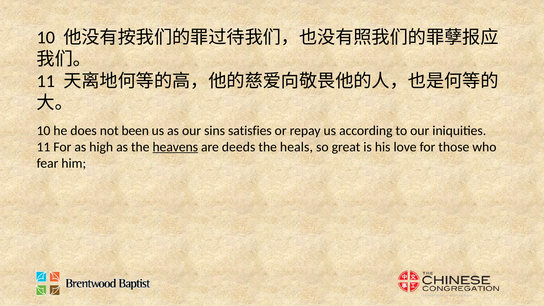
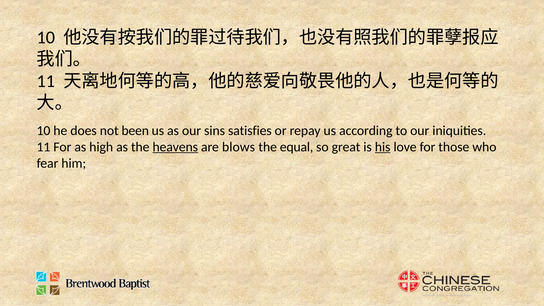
deeds: deeds -> blows (239, 147)
heals: heals -> equal (297, 147)
his underline: none -> present (383, 147)
